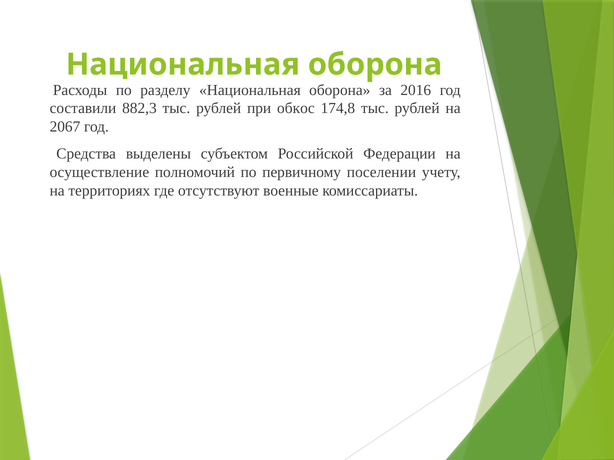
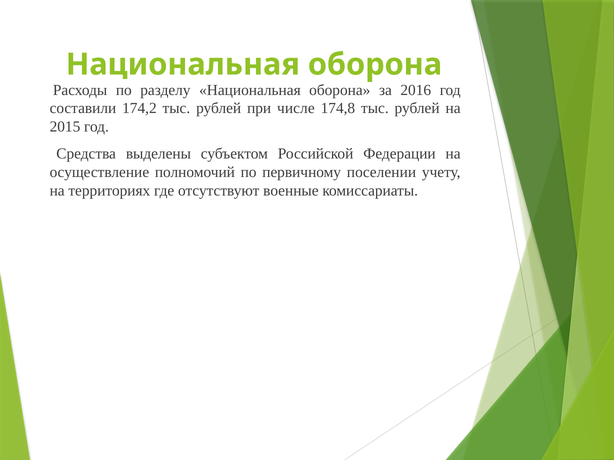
882,3: 882,3 -> 174,2 (139, 109)
обкос: обкос -> числе (296, 109)
2067: 2067 -> 2015 (65, 127)
